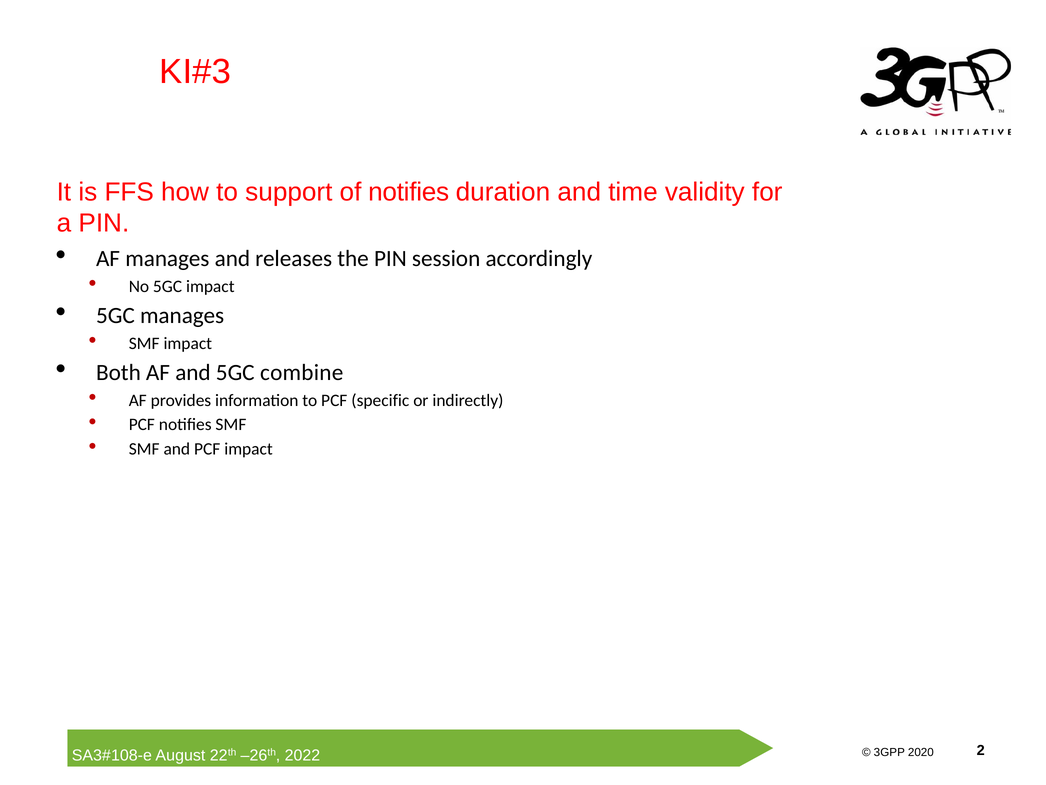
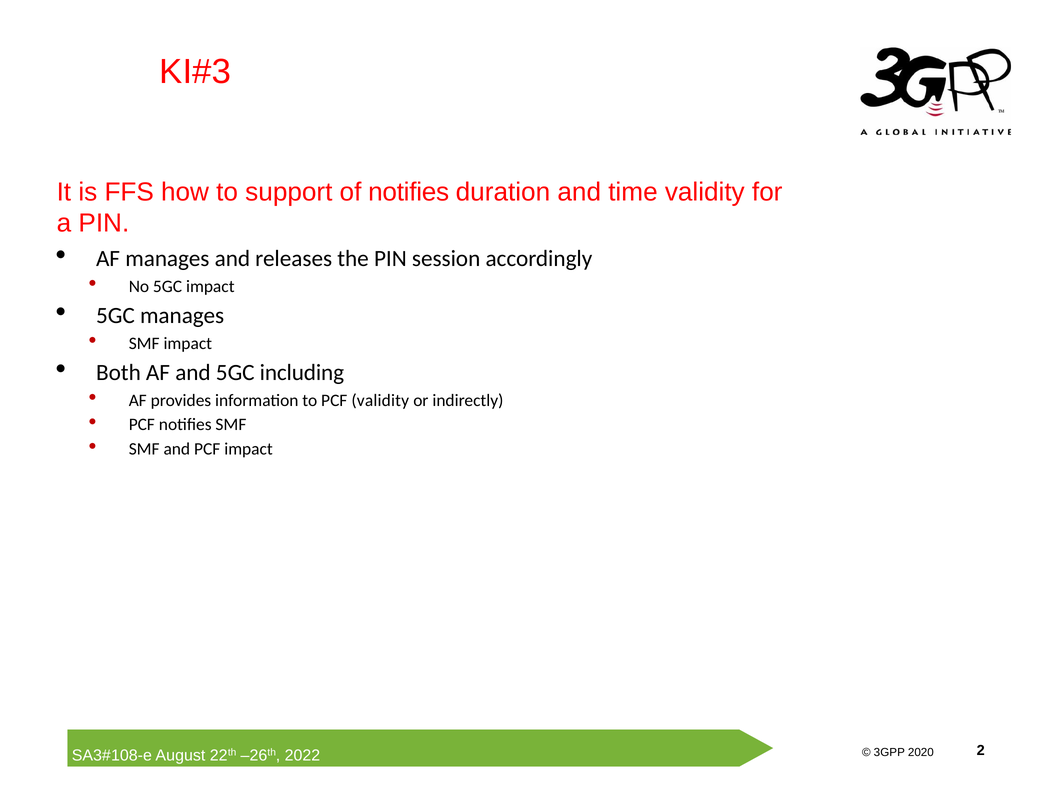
combine: combine -> including (302, 373)
PCF specific: specific -> validity (380, 400)
